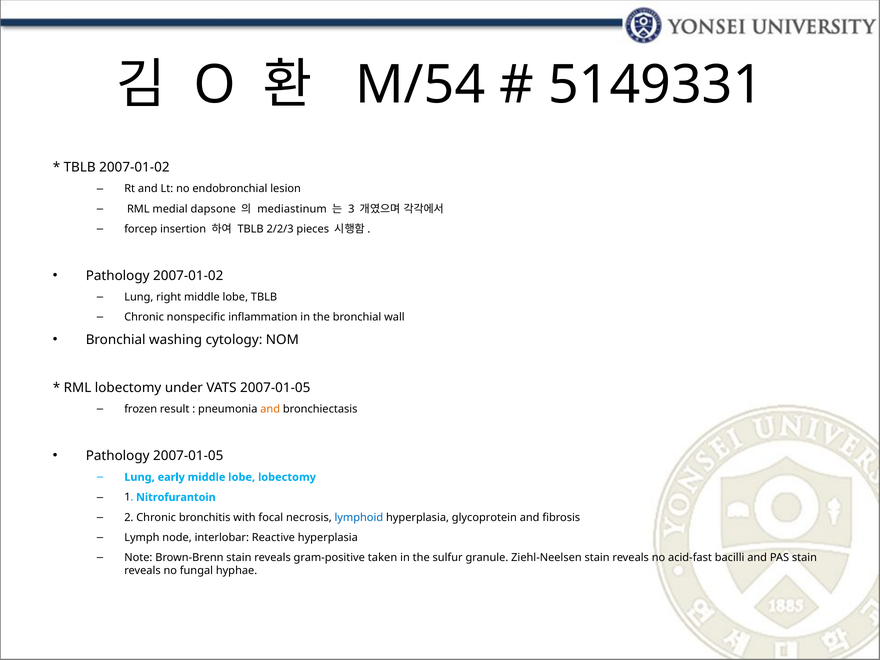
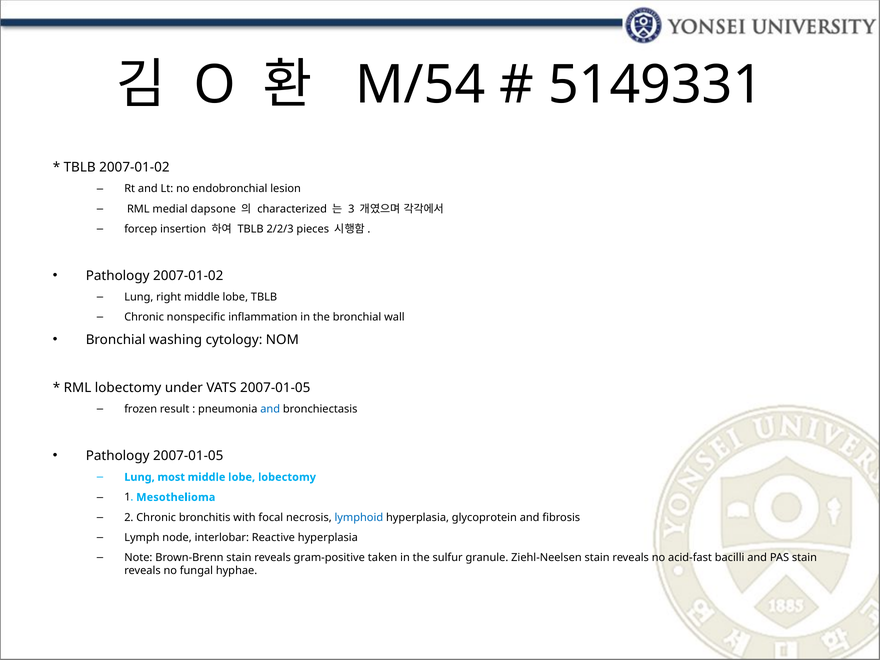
mediastinum: mediastinum -> characterized (292, 209)
and colour: orange -> blue (270, 409)
early: early -> most (171, 477)
Nitrofurantoin: Nitrofurantoin -> Mesothelioma (176, 497)
